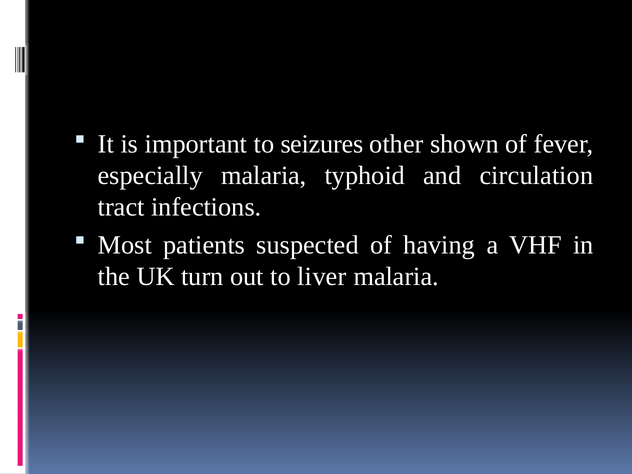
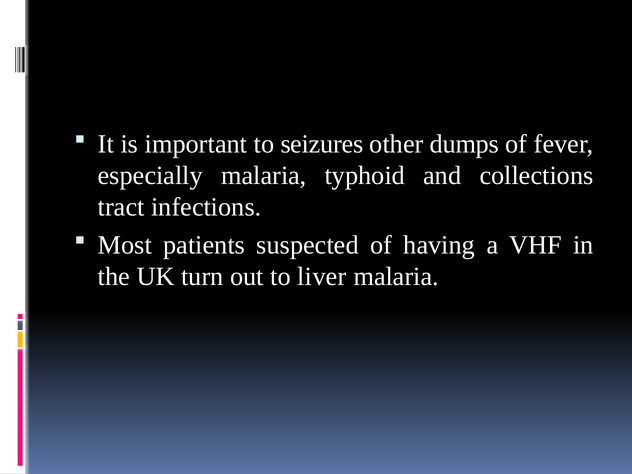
shown: shown -> dumps (465, 144)
circulation: circulation -> collections (537, 176)
